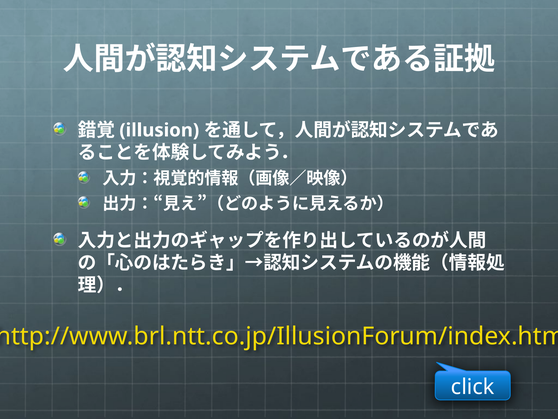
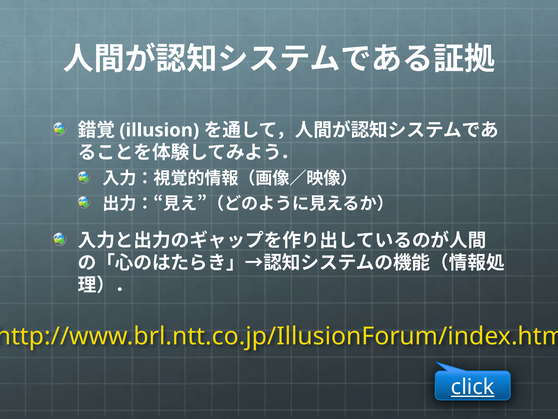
click underline: none -> present (473, 387)
